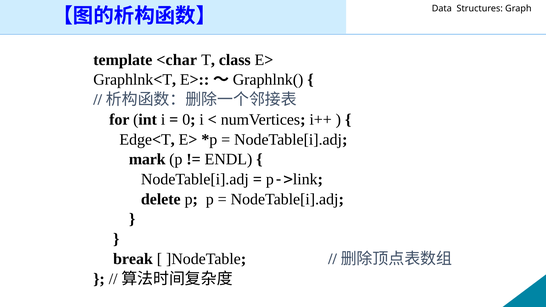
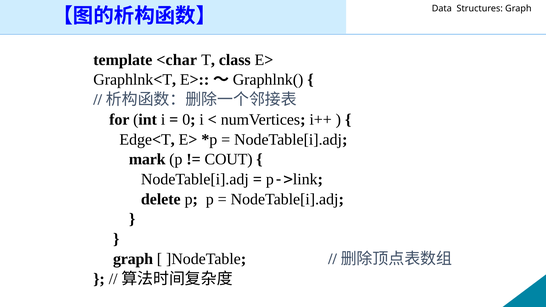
ENDL: ENDL -> COUT (229, 159)
break: break -> graph (133, 259)
